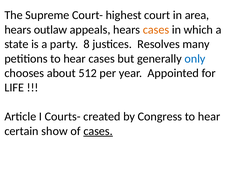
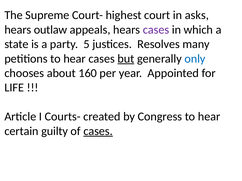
area: area -> asks (197, 15)
cases colour: orange -> purple (156, 30)
8: 8 -> 5 (87, 44)
but underline: none -> present (126, 59)
512: 512 -> 160 (88, 73)
show: show -> guilty (55, 131)
